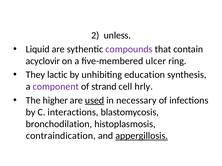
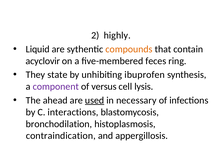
unless: unless -> highly (117, 35)
compounds colour: purple -> orange (129, 49)
ulcer: ulcer -> feces (156, 61)
lactic: lactic -> state (57, 75)
education: education -> ibuprofen (145, 75)
strand: strand -> versus (104, 87)
hrly: hrly -> lysis (144, 87)
higher: higher -> ahead (55, 101)
appergillosis underline: present -> none (142, 136)
